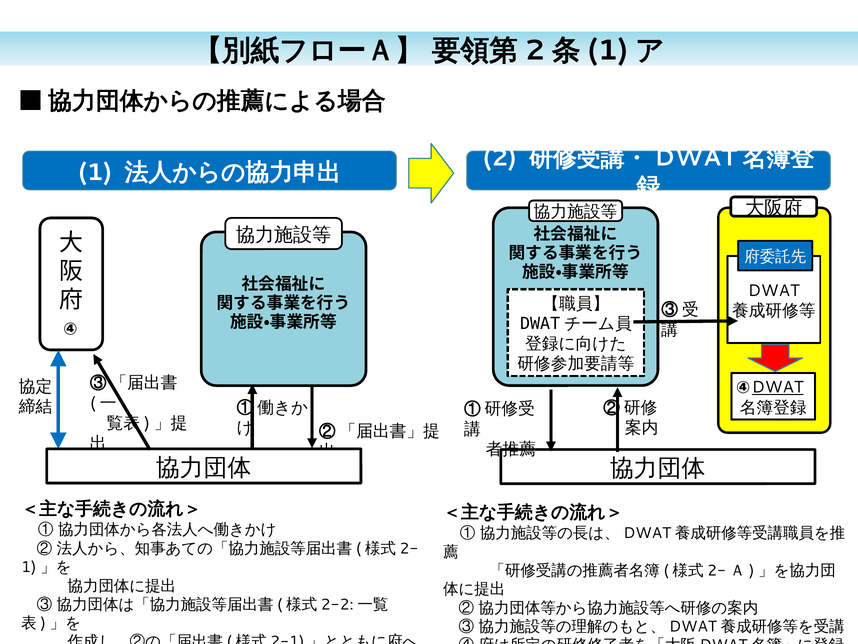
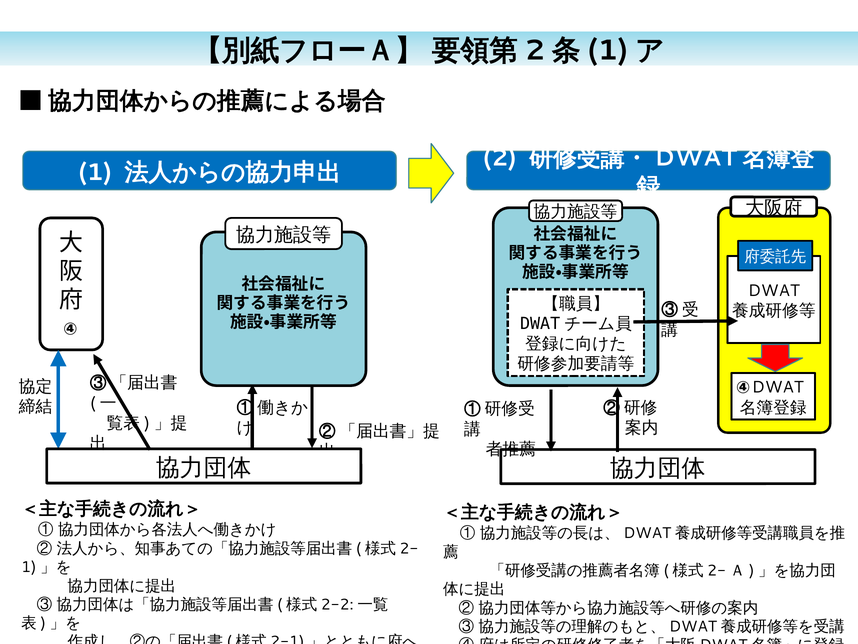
DWAT underline: present -> none (778, 387)
